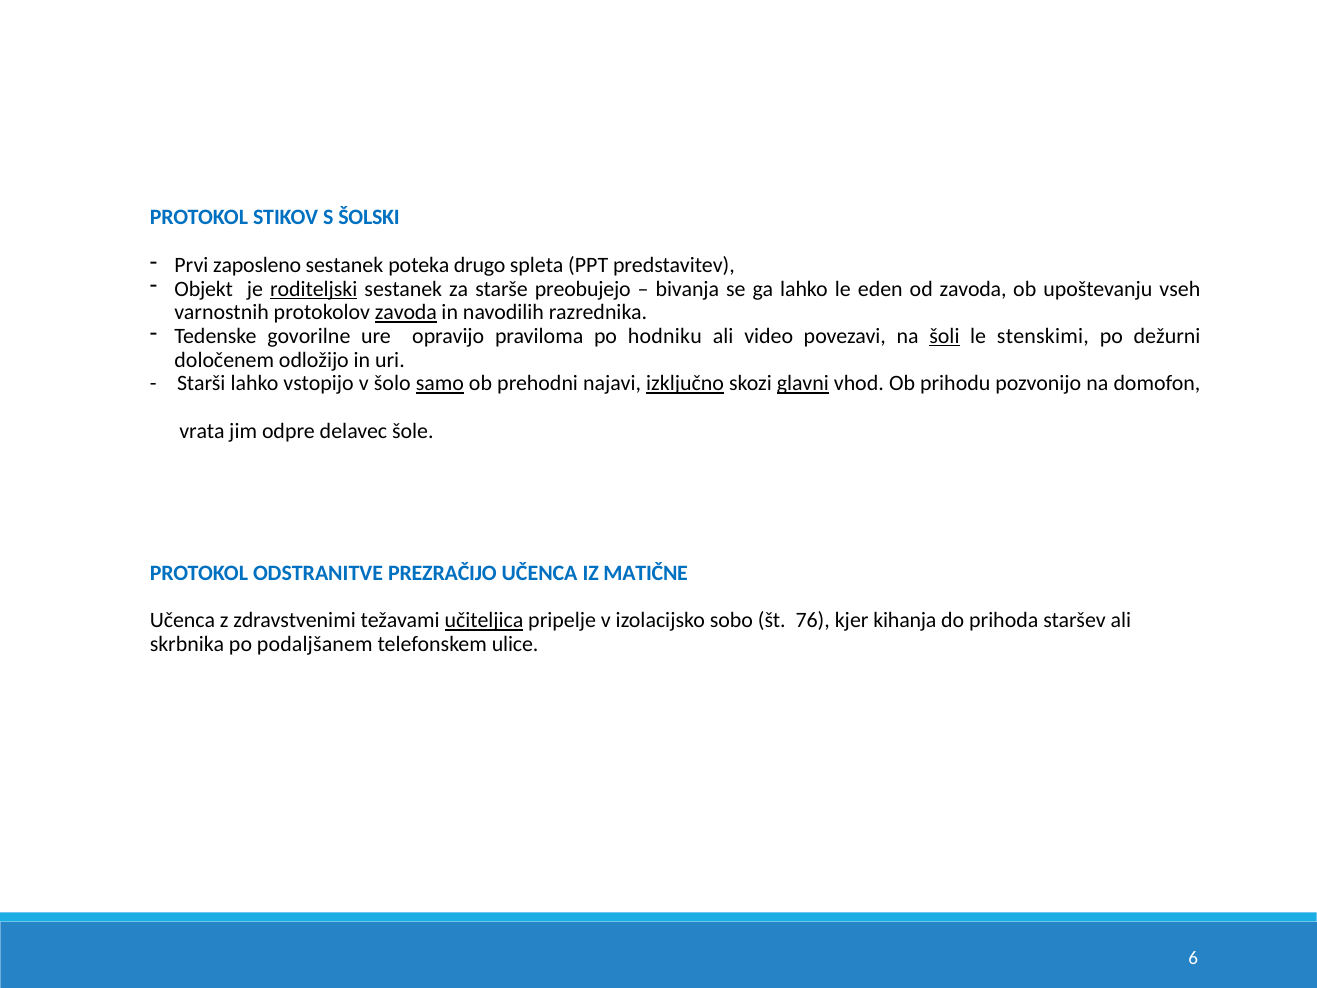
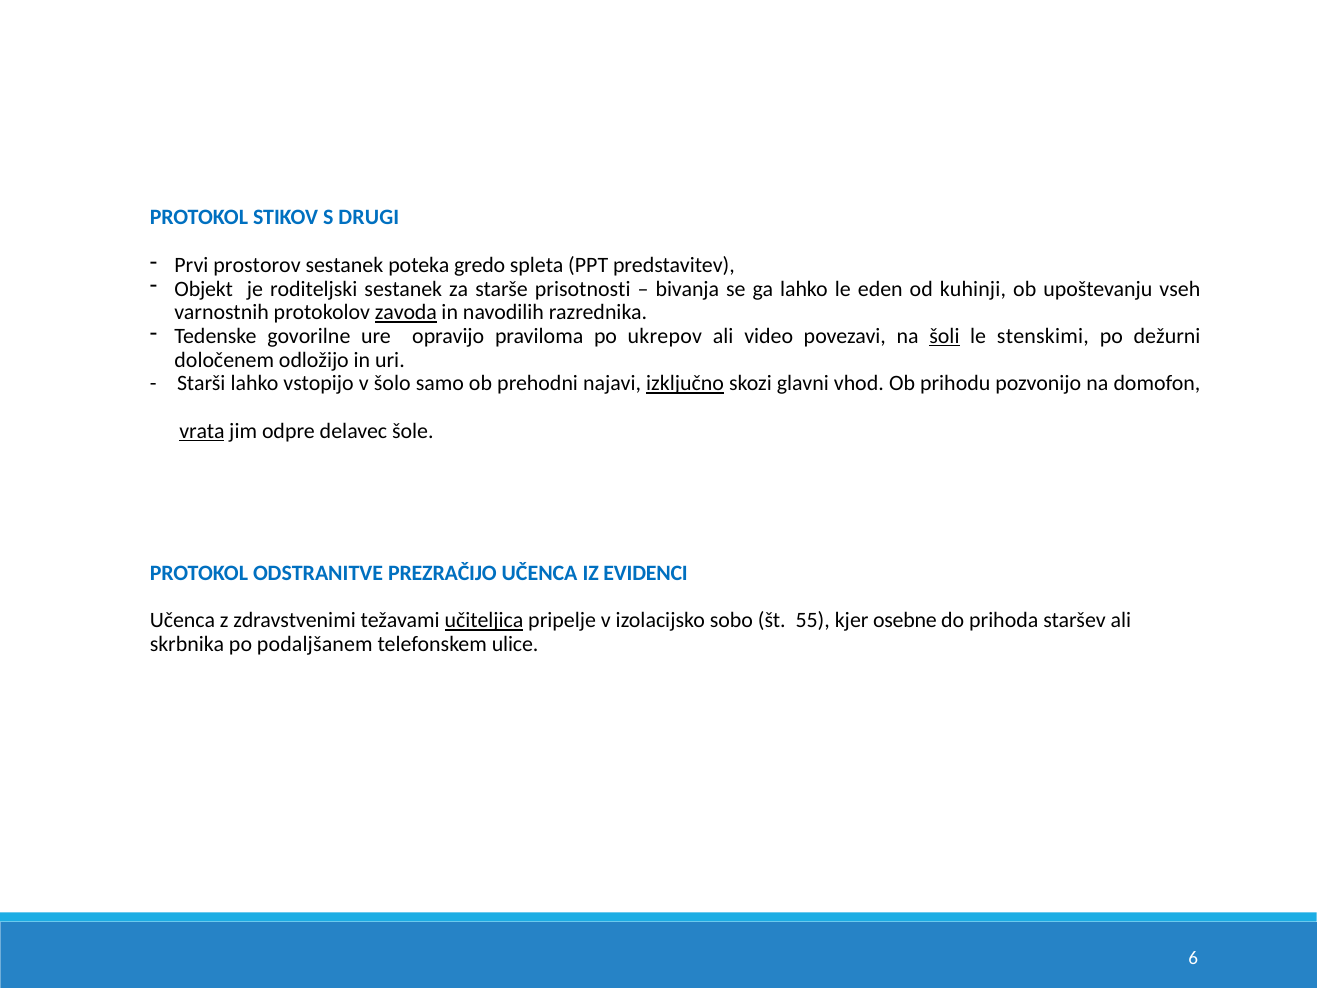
ŠOLSKI: ŠOLSKI -> DRUGI (369, 218)
zaposleno: zaposleno -> prostorov (257, 265)
drugo: drugo -> gredo (480, 265)
roditeljski underline: present -> none (314, 289)
preobujejo: preobujejo -> prisotnosti (583, 289)
od zavoda: zavoda -> kuhinji (973, 289)
hodniku: hodniku -> ukrepov (665, 336)
samo underline: present -> none (440, 384)
glavni underline: present -> none (803, 384)
vrata underline: none -> present (202, 431)
MATIČNE: MATIČNE -> EVIDENCI (646, 573)
76: 76 -> 55 (813, 620)
kihanja: kihanja -> osebne (905, 620)
